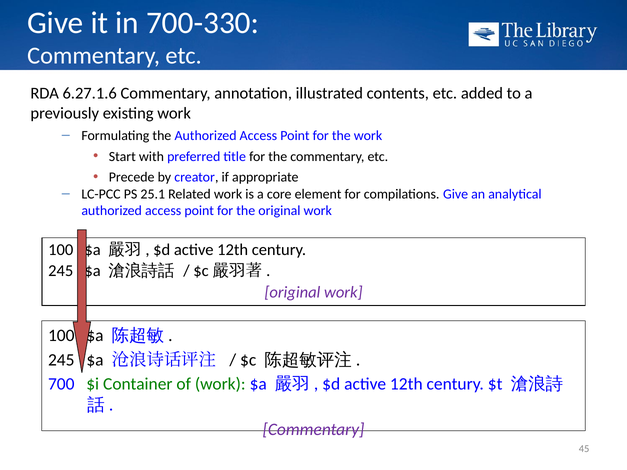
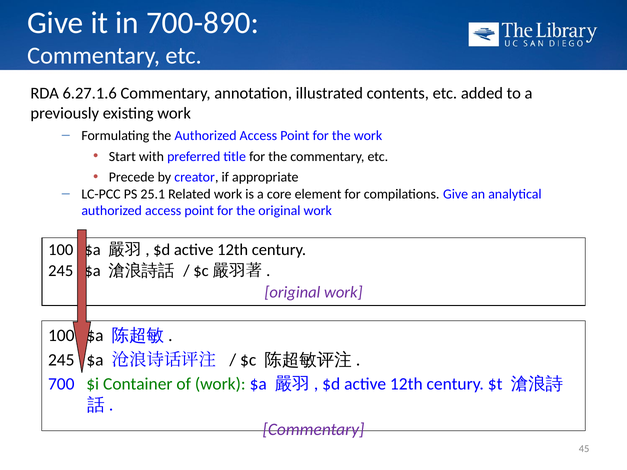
700-330: 700-330 -> 700-890 (203, 23)
